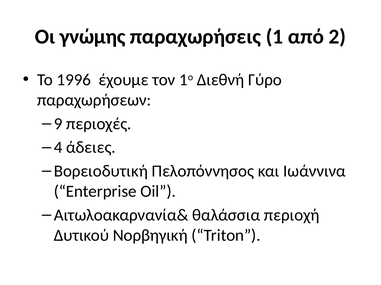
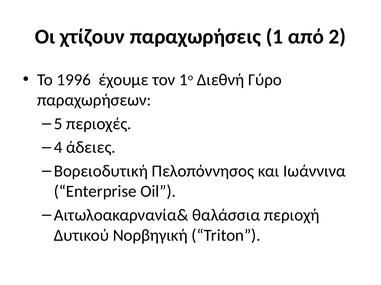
γνώμης: γνώμης -> χτίζουν (92, 37)
9: 9 -> 5 (58, 124)
